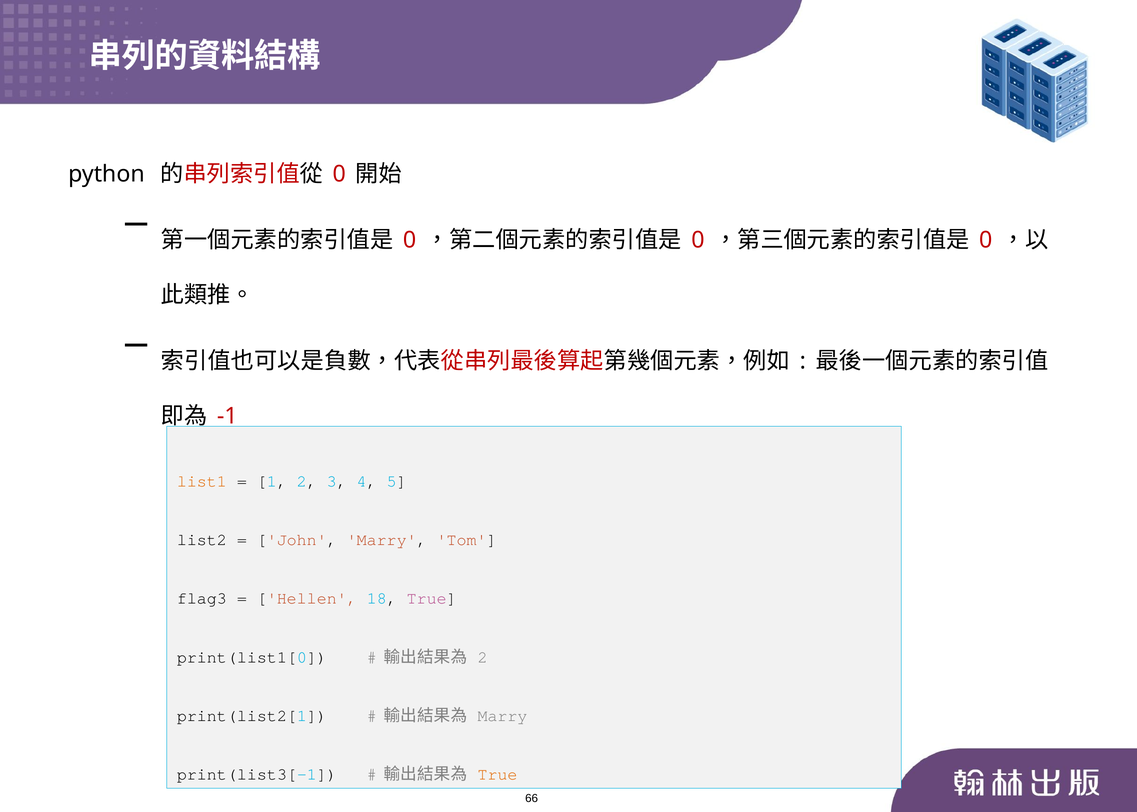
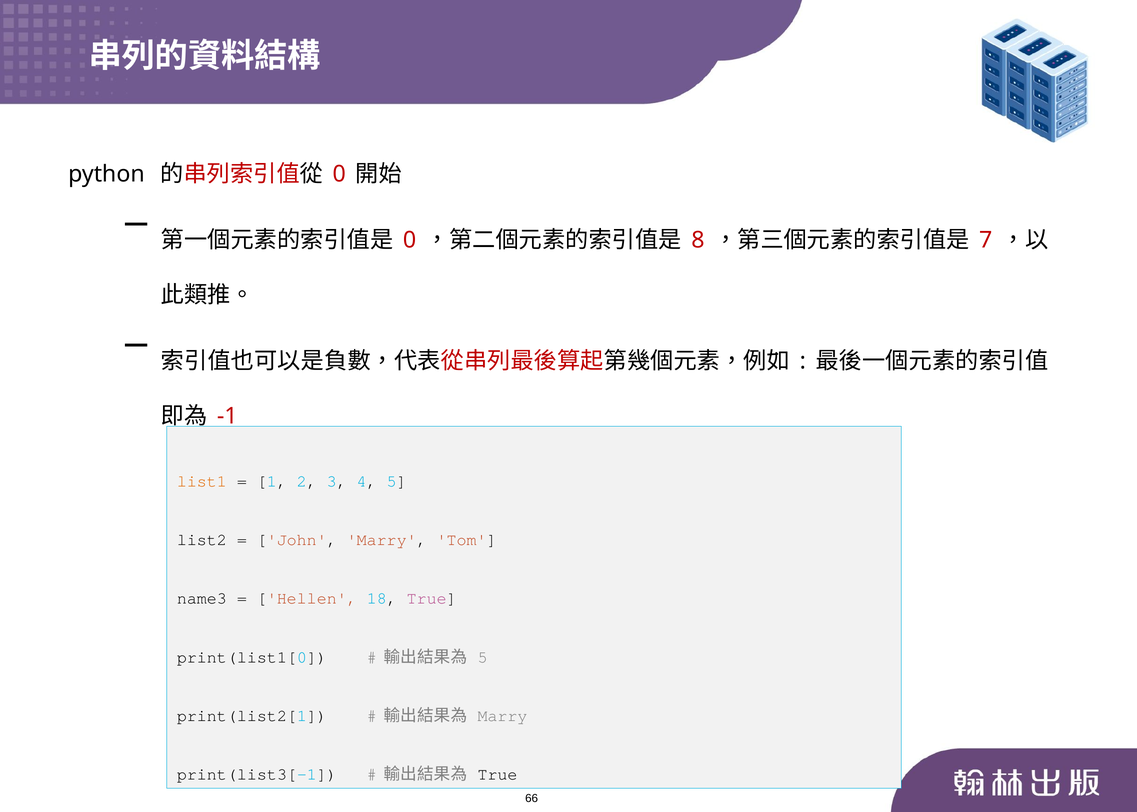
0: 0 -> 8 (698, 240)
0: 0 -> 7 (986, 240)
flag3: flag3 -> name3 (202, 599)
2: 2 -> 5 (483, 657)
True colour: orange -> black (497, 775)
